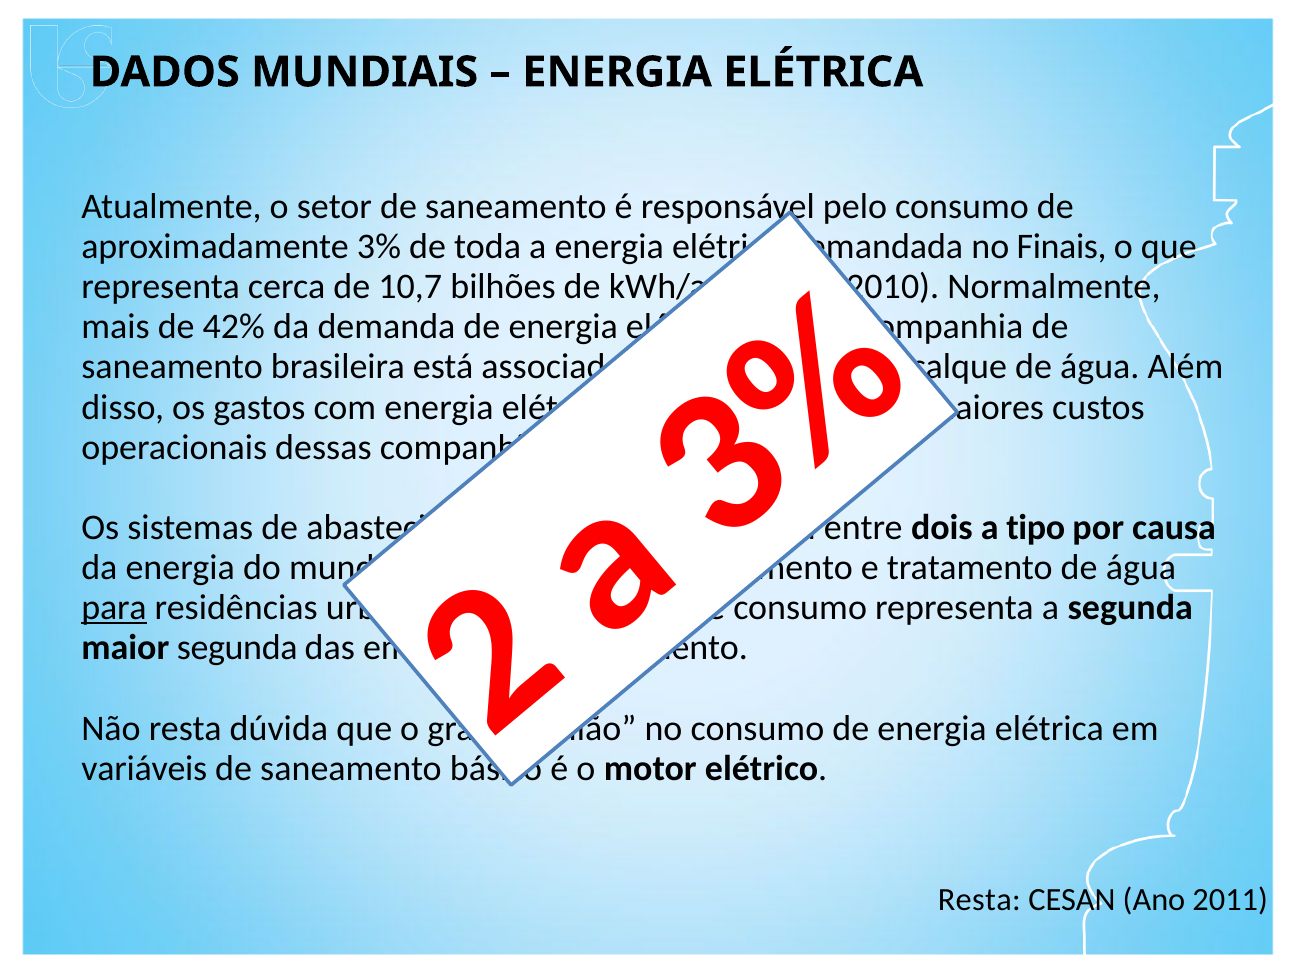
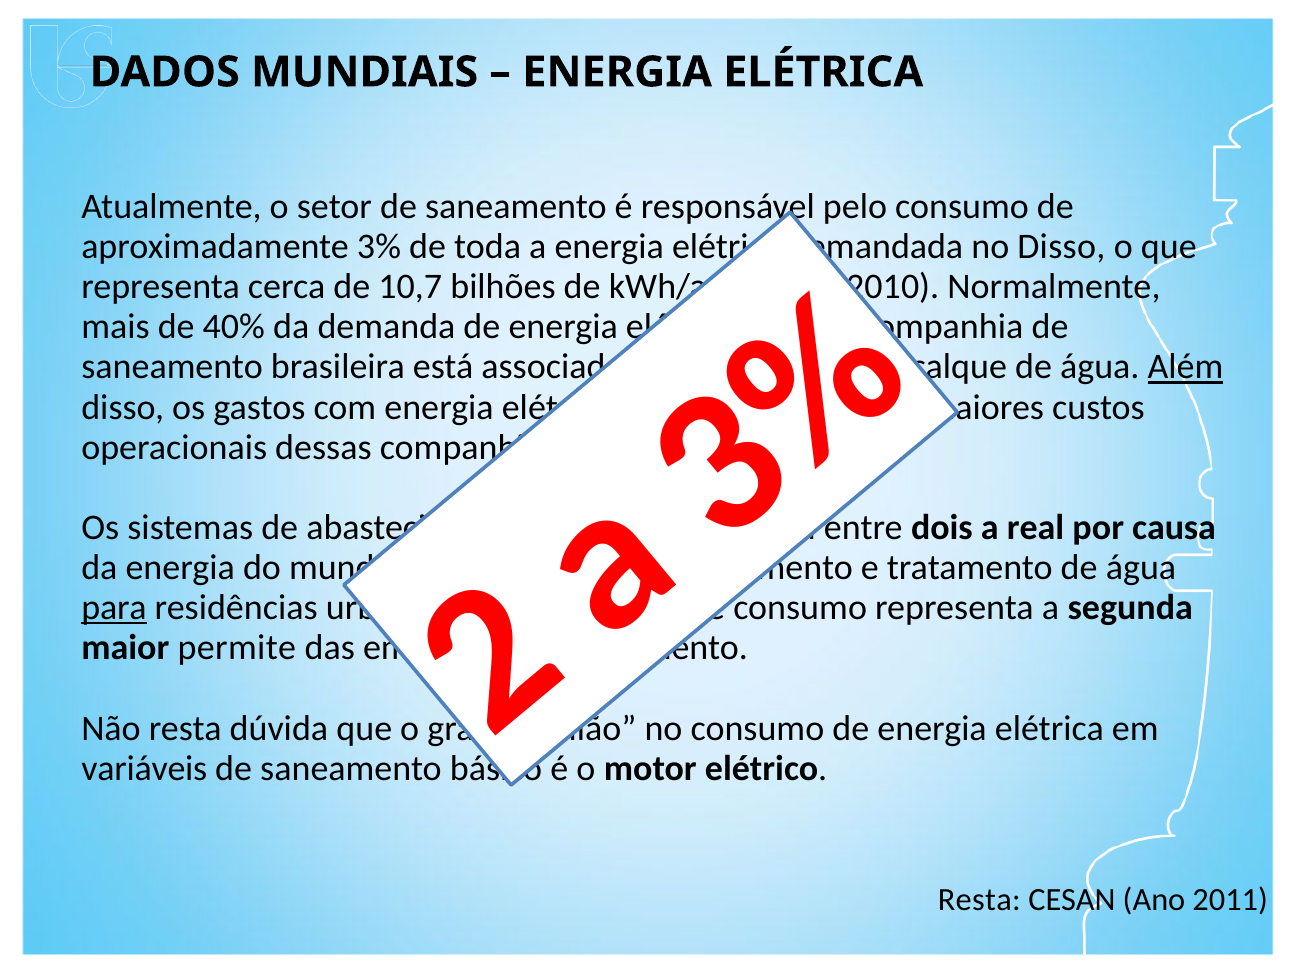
no Finais: Finais -> Disso (1061, 247)
42%: 42% -> 40% (234, 327)
Além underline: none -> present (1186, 367)
tipo: tipo -> real (1036, 528)
maior segunda: segunda -> permite (237, 648)
